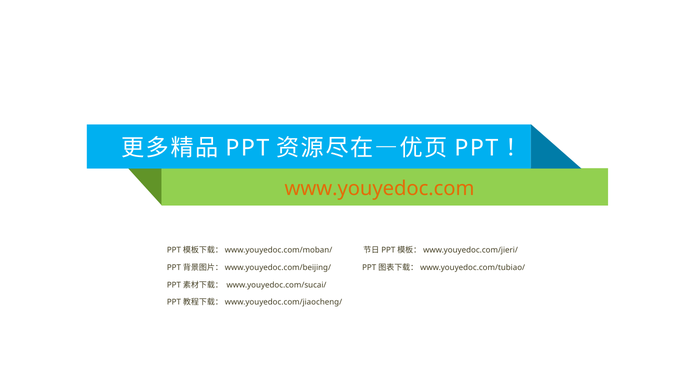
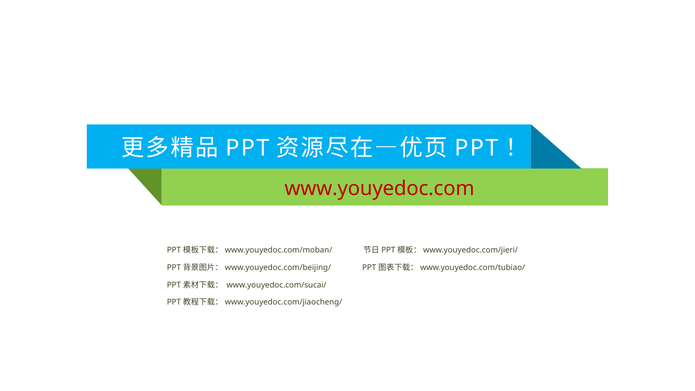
www.youyedoc.com colour: orange -> red (380, 188)
